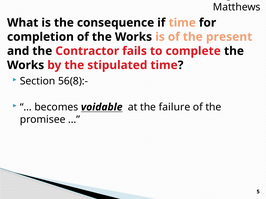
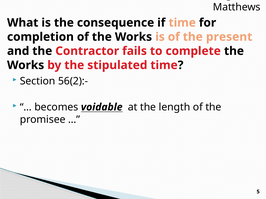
56(8):-: 56(8):- -> 56(2):- (73, 81)
failure: failure -> length (174, 107)
